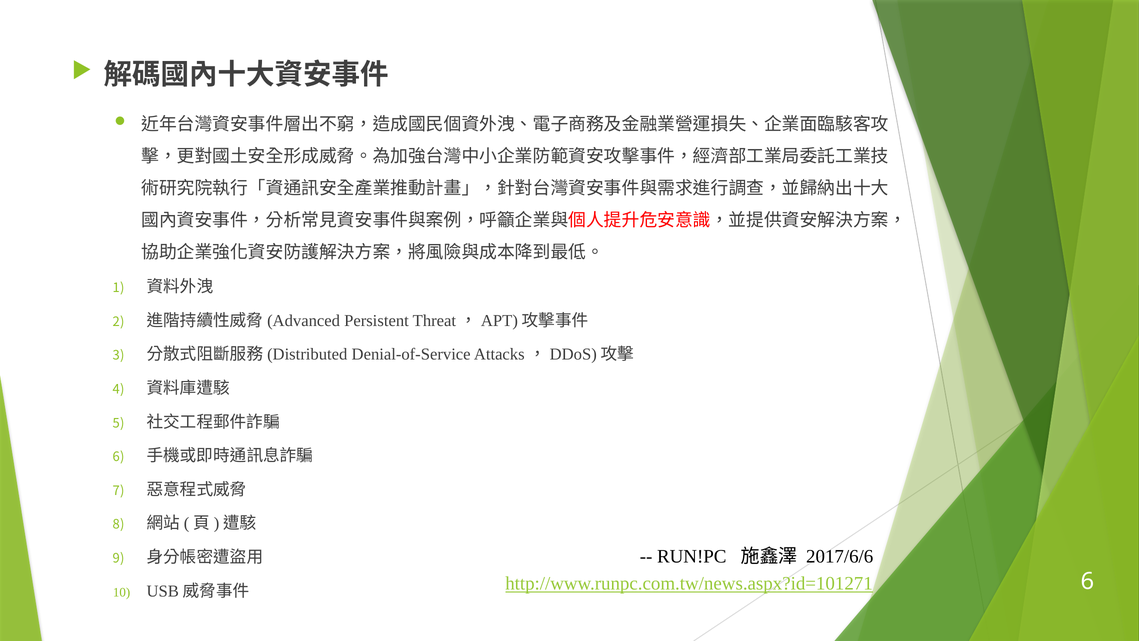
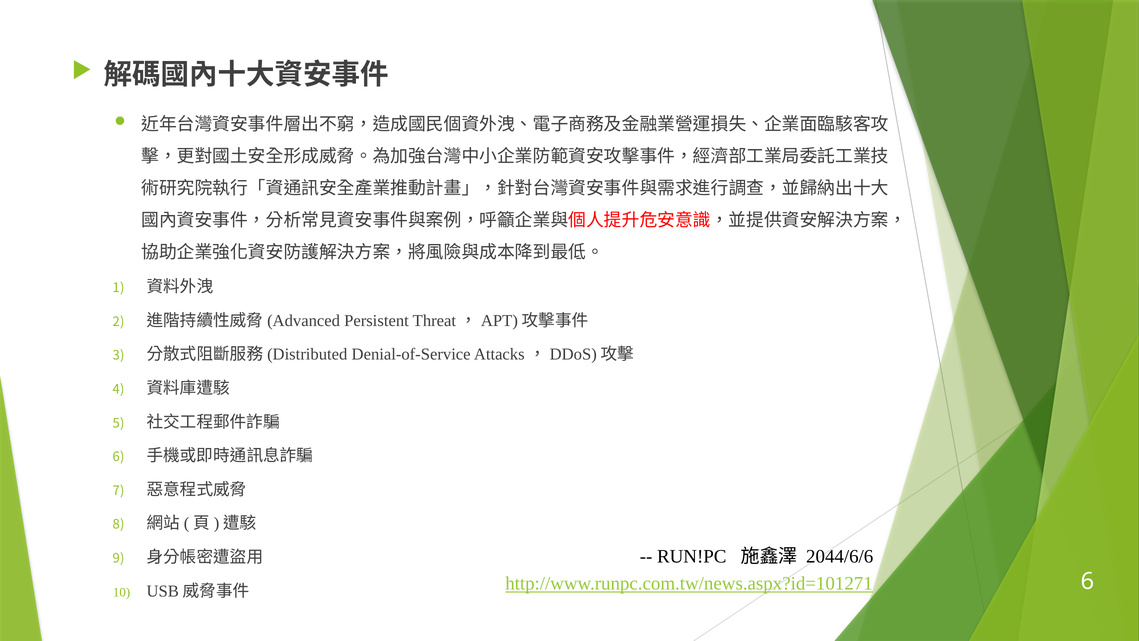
2017/6/6: 2017/6/6 -> 2044/6/6 (840, 556)
